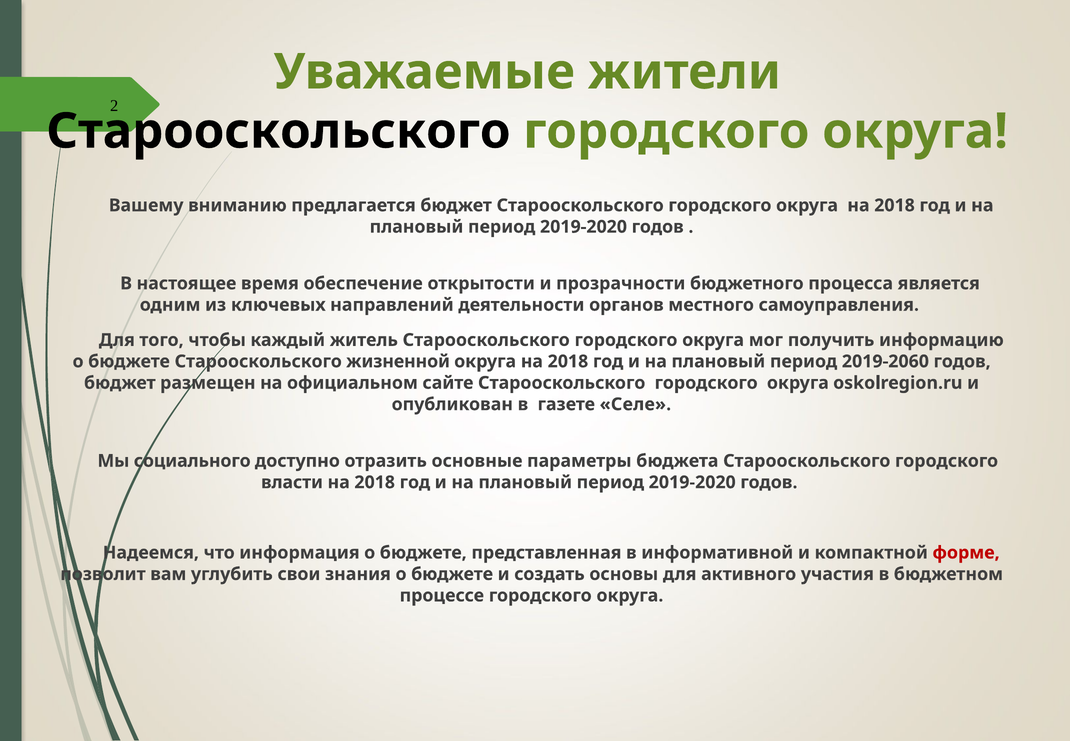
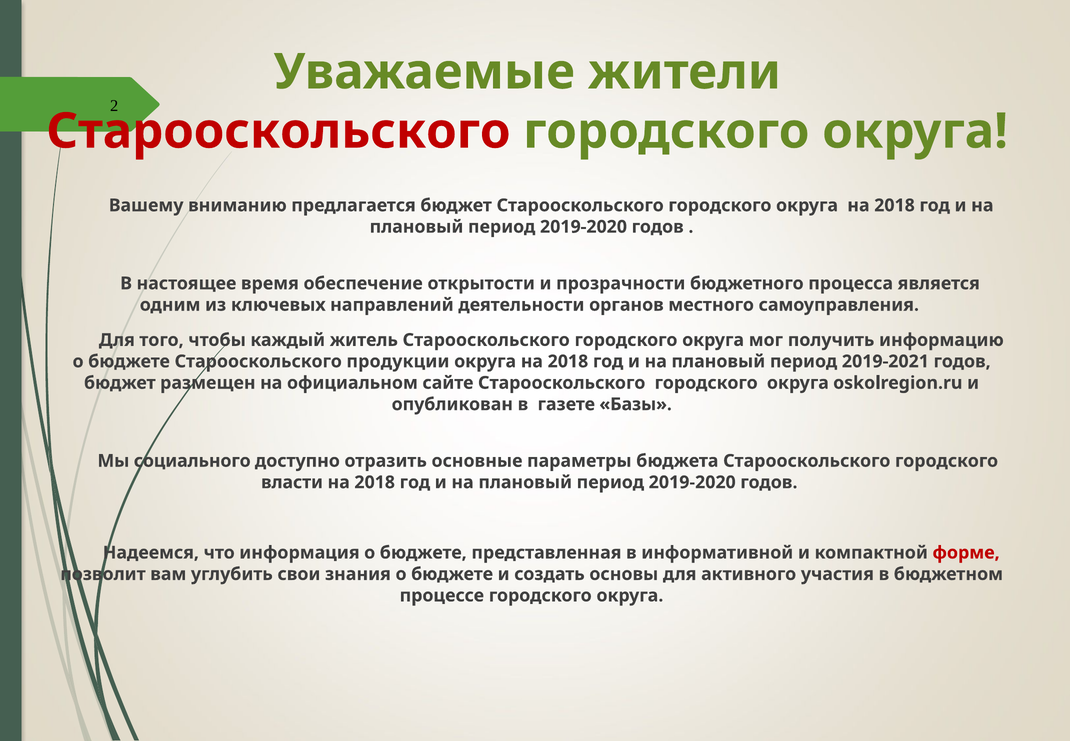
Старооскольского colour: black -> red (278, 131)
жизненной: жизненной -> продукции (398, 361)
2019-2060: 2019-2060 -> 2019-2021 (885, 361)
Селе: Селе -> Базы (636, 404)
